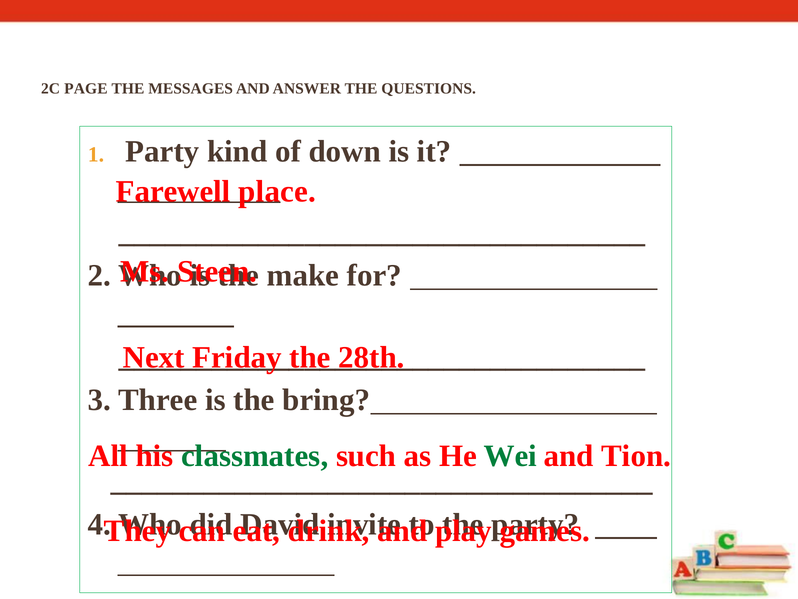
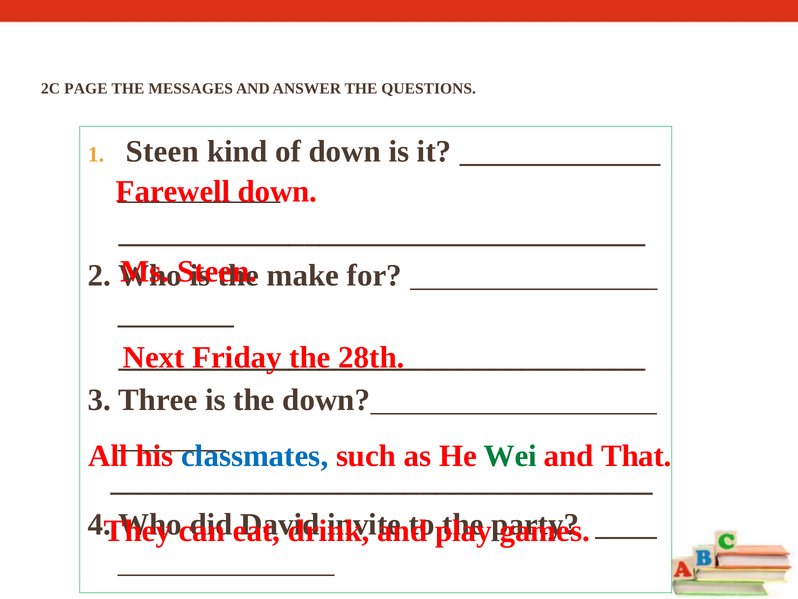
Party: Party -> Steen (162, 151)
Farewell place: place -> down (277, 191)
the bring: bring -> down (326, 400)
classmates colour: green -> blue (255, 456)
Tion: Tion -> That (636, 456)
